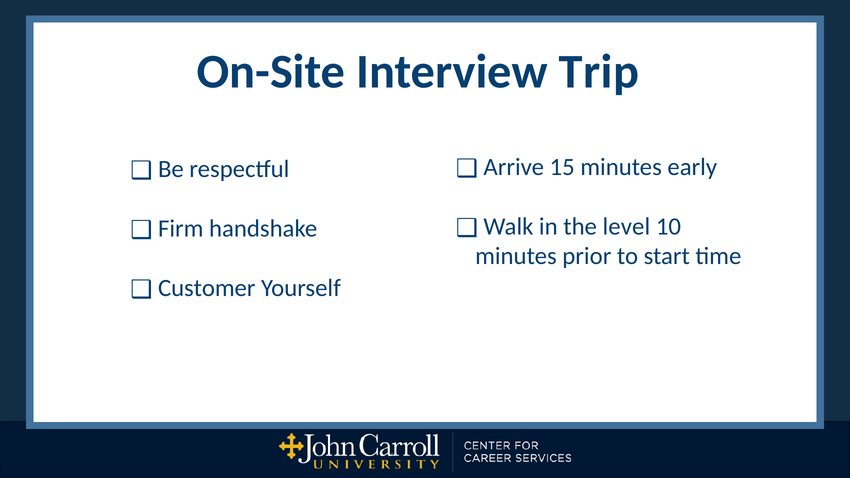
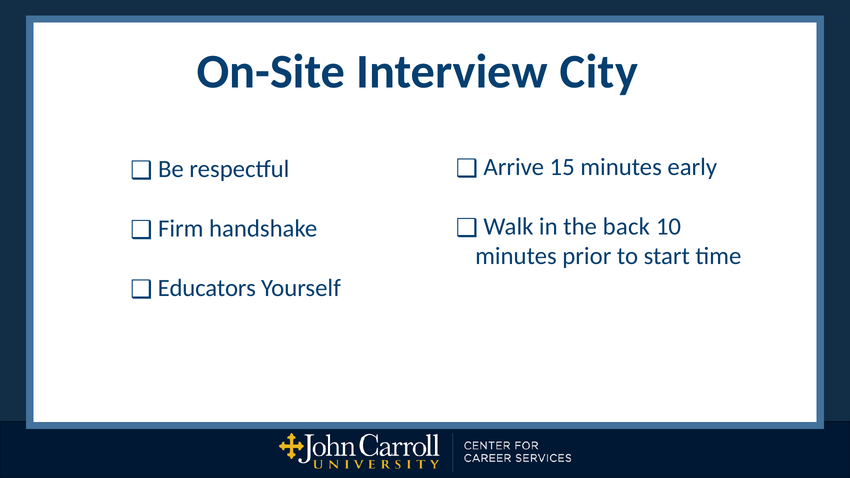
Trip: Trip -> City (599, 72)
level: level -> back (626, 227)
Customer: Customer -> Educators (207, 288)
